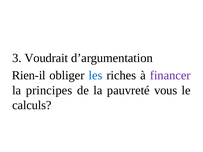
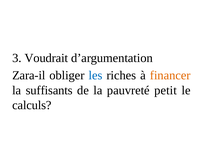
Rien-il: Rien-il -> Zara-il (29, 76)
financer colour: purple -> orange (170, 76)
principes: principes -> suffisants (49, 90)
vous: vous -> petit (166, 90)
